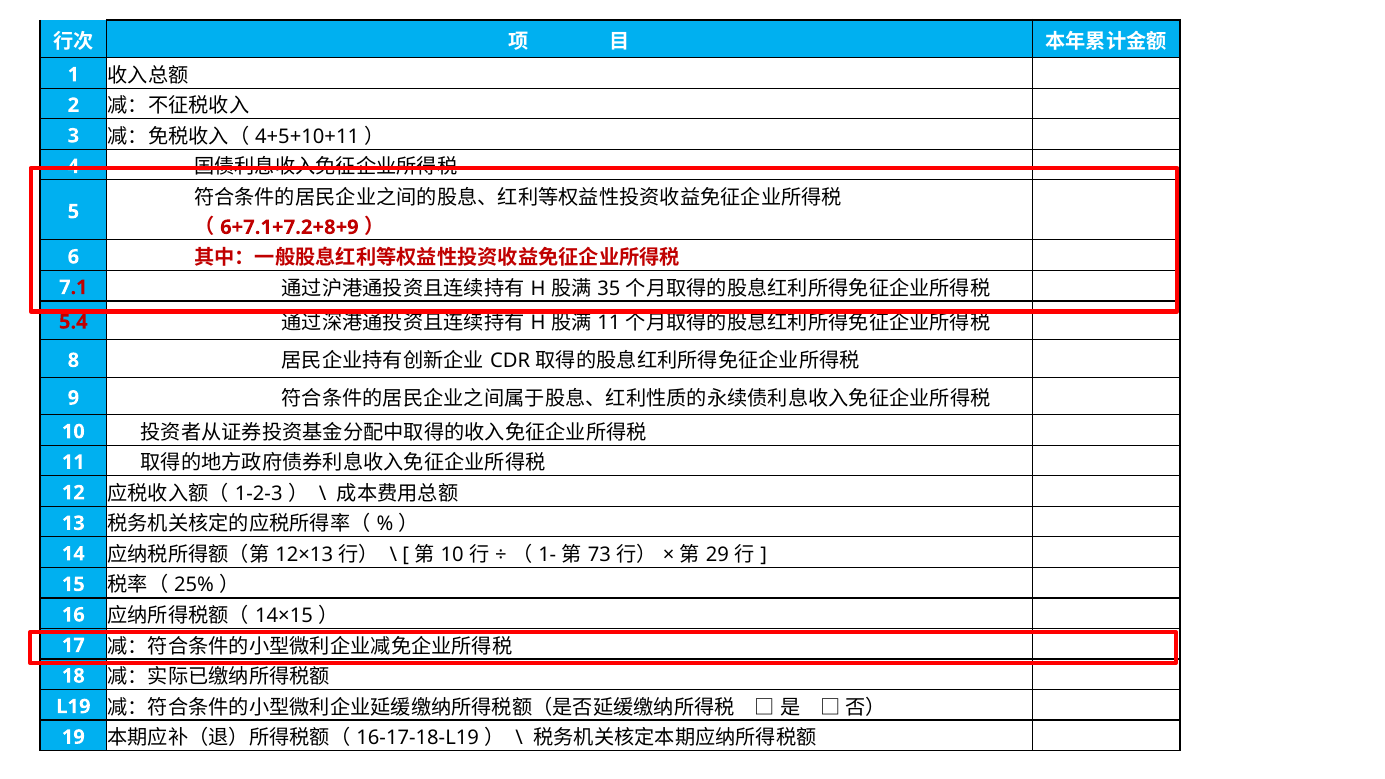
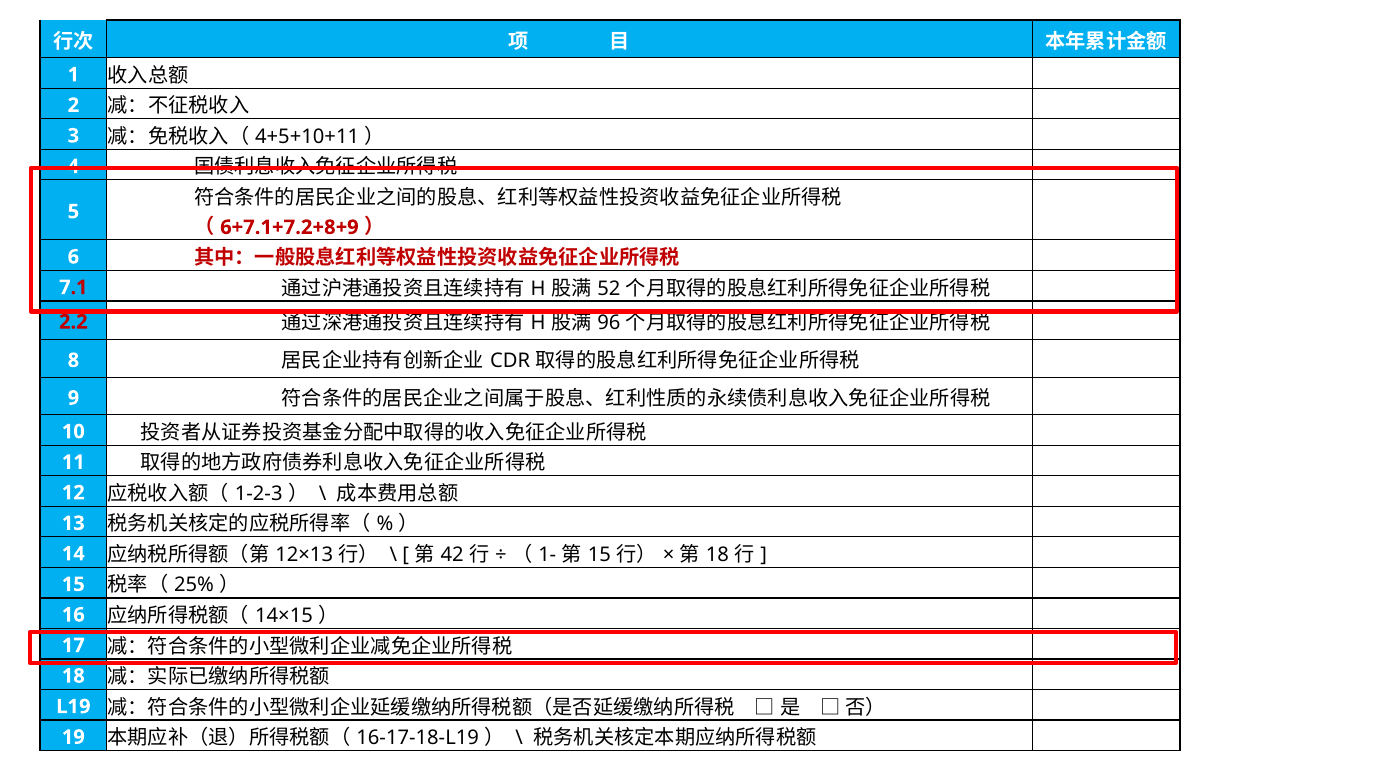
35: 35 -> 52 (609, 288)
5.4: 5.4 -> 2.2 (73, 322)
11: 11 -> 96 (609, 323)
10: 10 -> 42 (452, 555)
73: 73 -> 15 (599, 555)
29: 29 -> 18 (717, 555)
